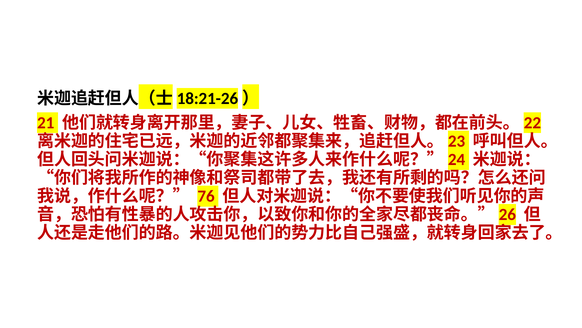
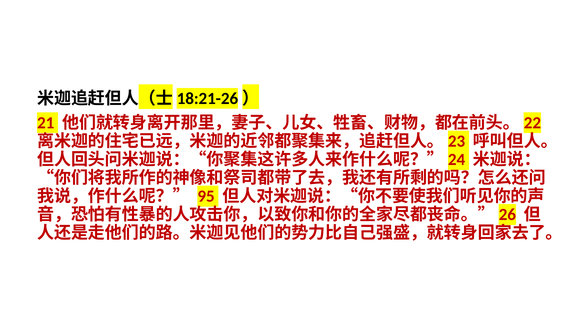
76: 76 -> 95 (206, 196)
